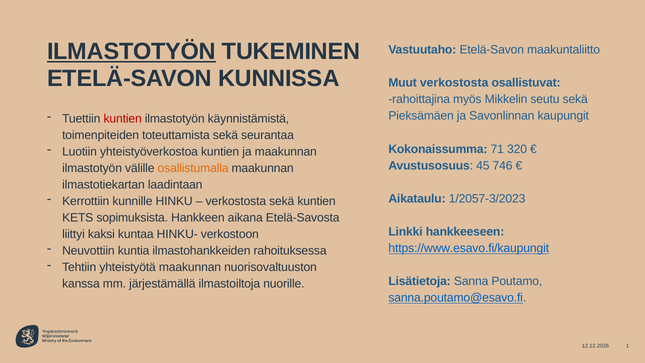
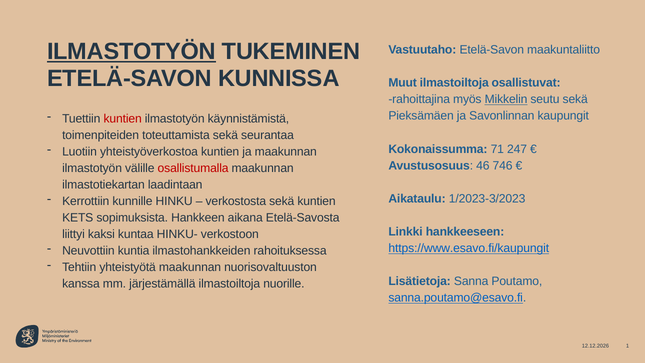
Muut verkostosta: verkostosta -> ilmastoiltoja (454, 83)
Mikkelin underline: none -> present (506, 99)
320: 320 -> 247 (517, 149)
45: 45 -> 46 (483, 166)
osallistumalla colour: orange -> red (193, 168)
1/2057-3/2023: 1/2057-3/2023 -> 1/2023-3/2023 (487, 199)
